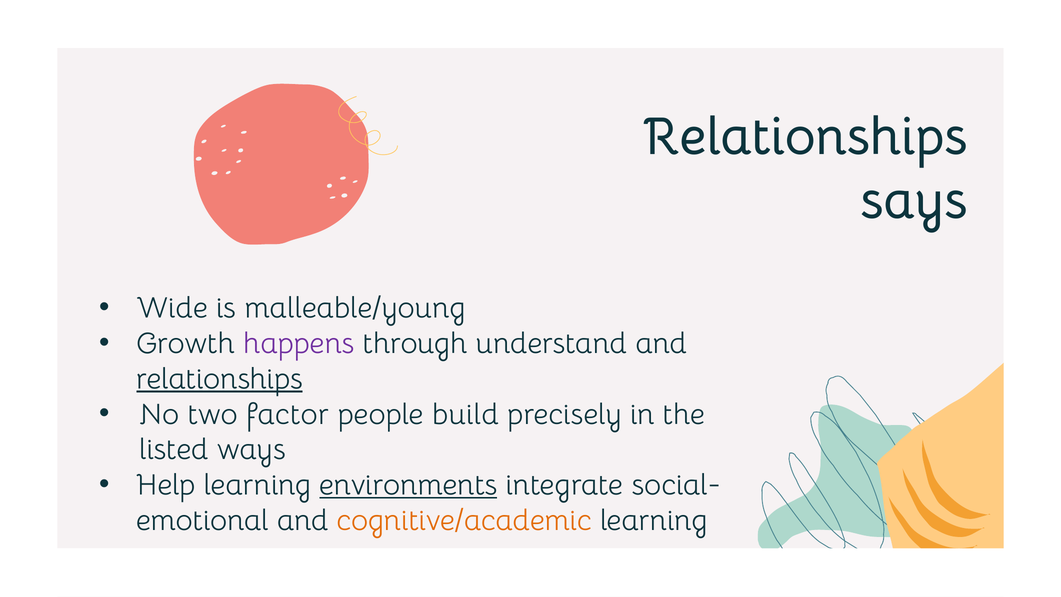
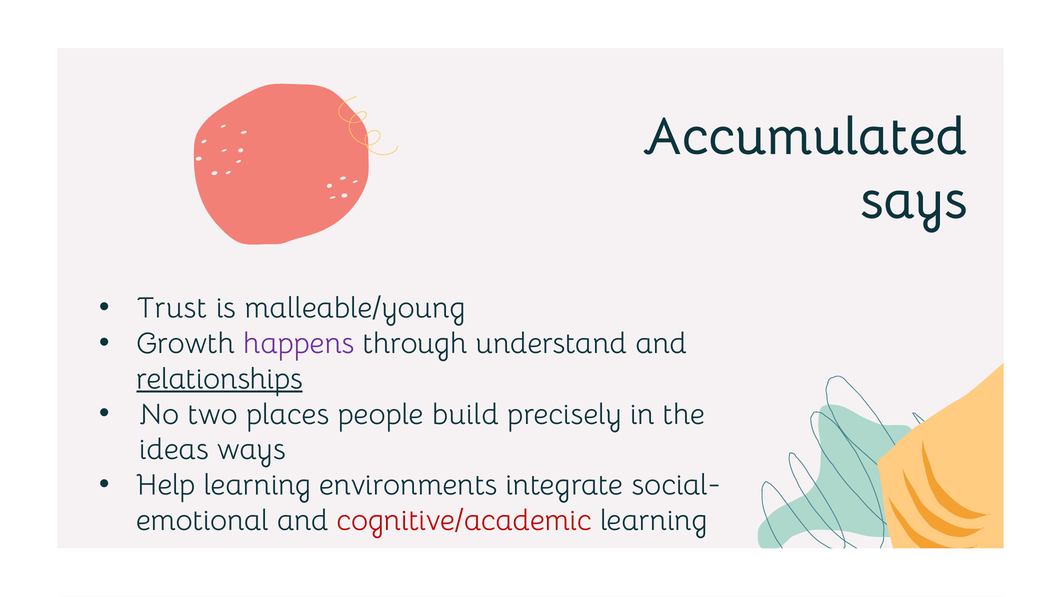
Relationships: Relationships -> Accumulated (805, 137)
Wide: Wide -> Trust (172, 308)
factor: factor -> places (288, 414)
listed: listed -> ideas (174, 450)
environments underline: present -> none (408, 485)
cognitive/academic colour: orange -> red (464, 520)
